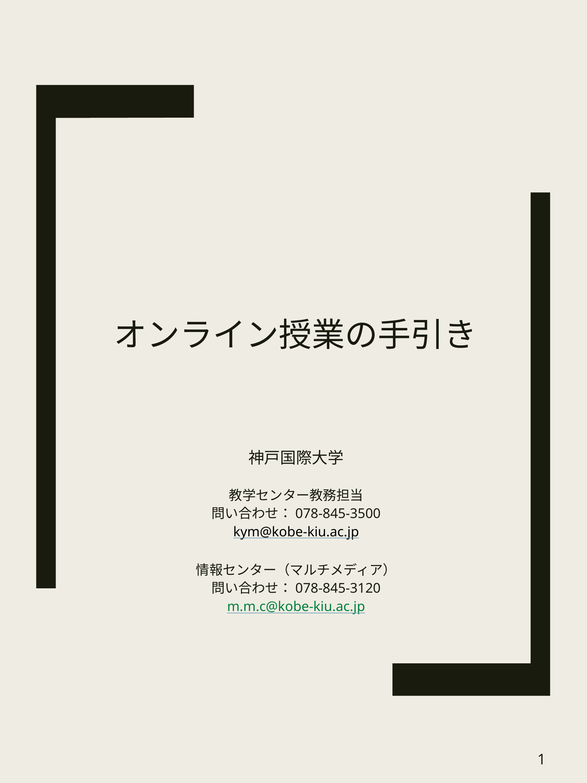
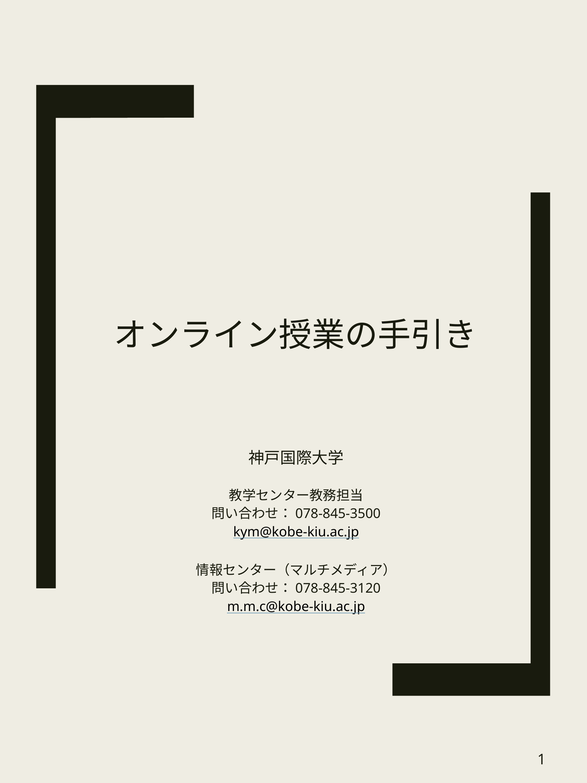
m.m.c@kobe-kiu.ac.jp colour: green -> black (296, 607)
